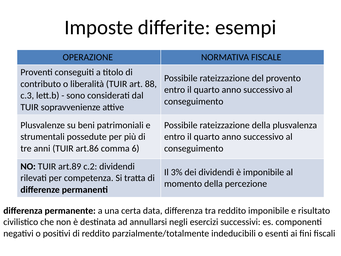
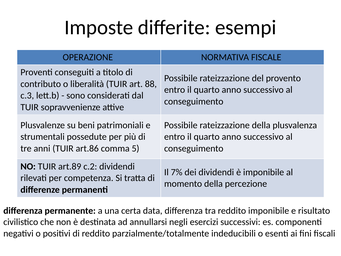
6: 6 -> 5 (136, 148)
3%: 3% -> 7% (177, 172)
